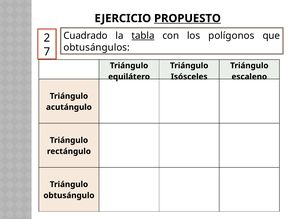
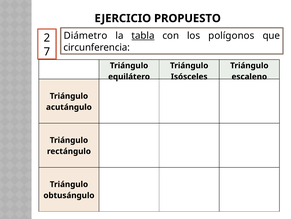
PROPUESTO underline: present -> none (187, 18)
Cuadrado: Cuadrado -> Diámetro (85, 36)
obtusángulos: obtusángulos -> circunferencia (97, 47)
